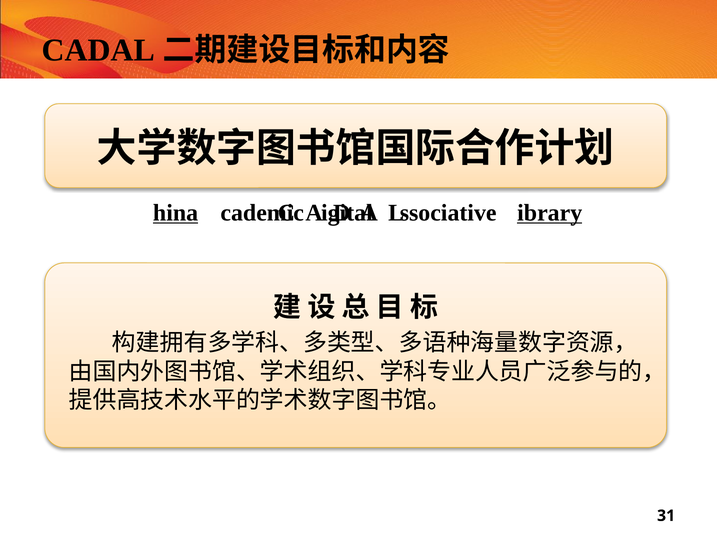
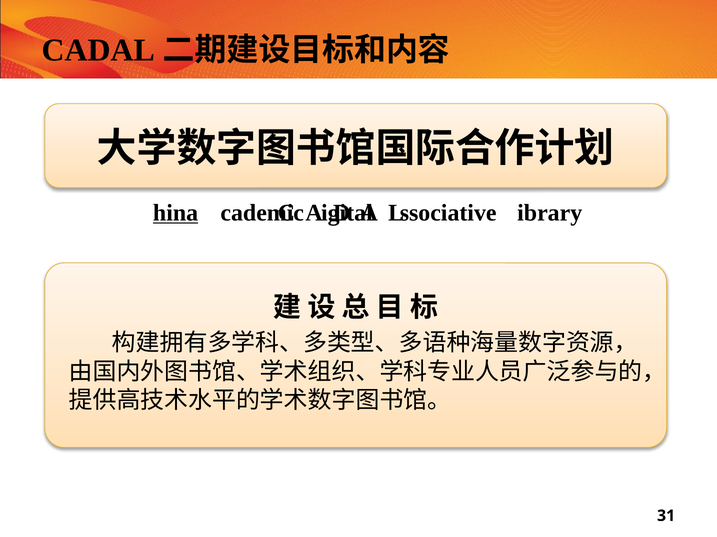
ibrary underline: present -> none (550, 213)
